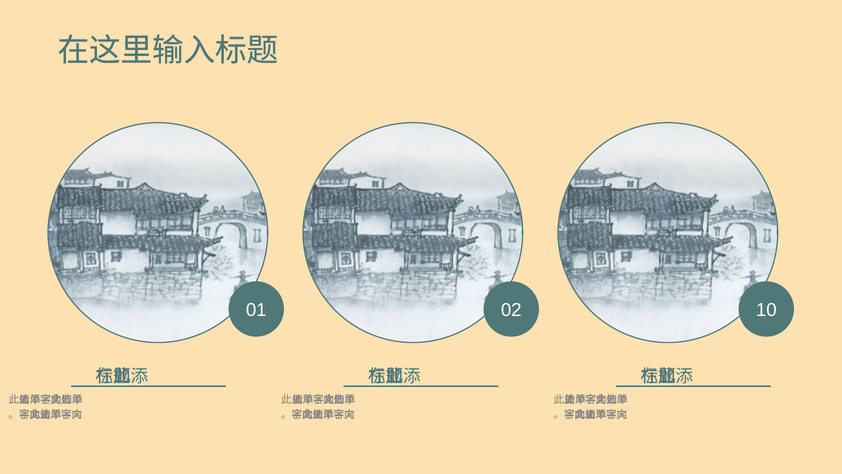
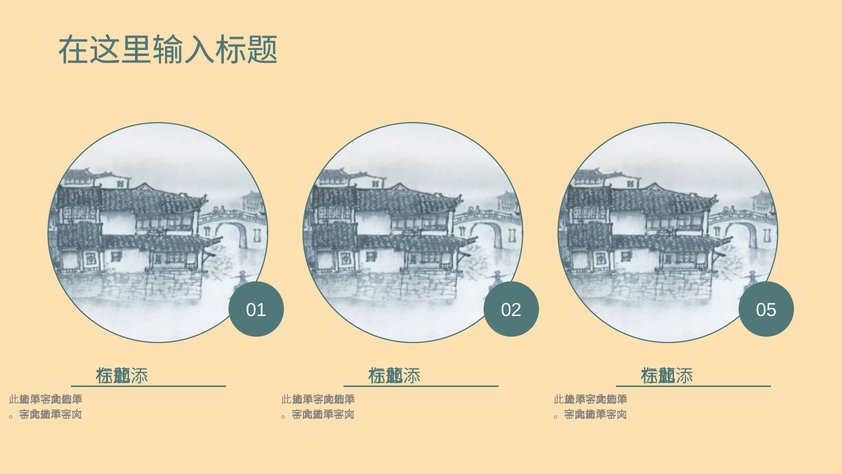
10: 10 -> 05 (766, 310)
